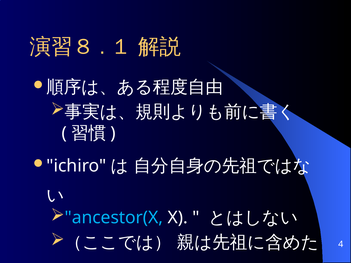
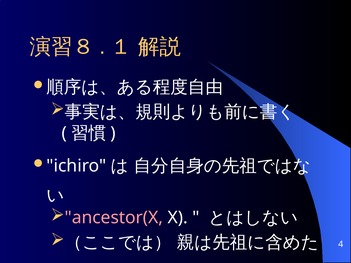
ancestor(X colour: light blue -> pink (114, 218)
